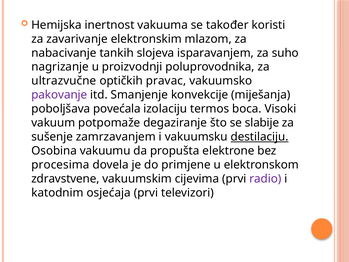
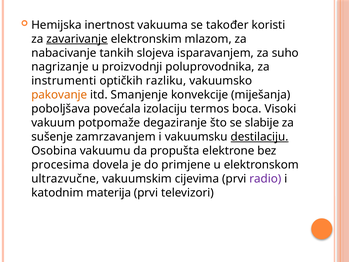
zavarivanje underline: none -> present (77, 39)
ultrazvučne: ultrazvučne -> instrumenti (64, 81)
pravac: pravac -> razliku (166, 81)
pakovanje colour: purple -> orange (59, 95)
zdravstvene: zdravstvene -> ultrazvučne (65, 179)
osjećaja: osjećaja -> materija (109, 192)
